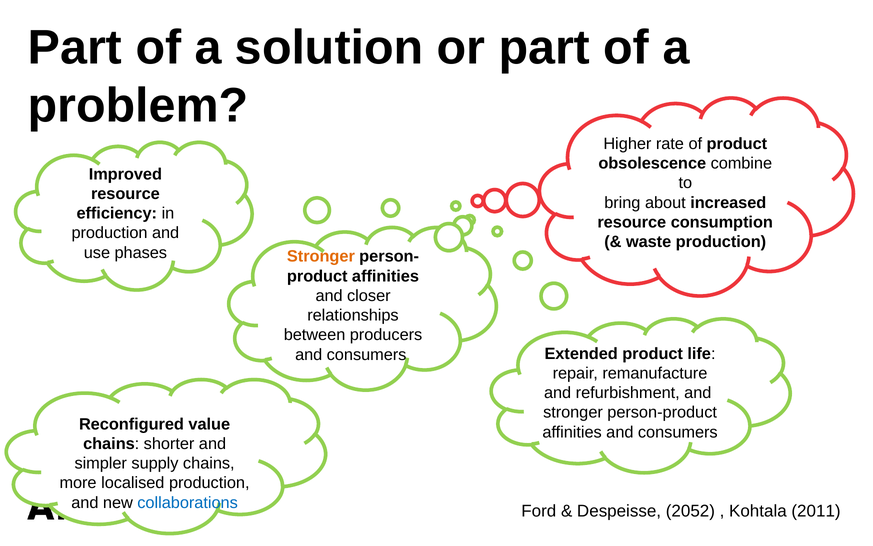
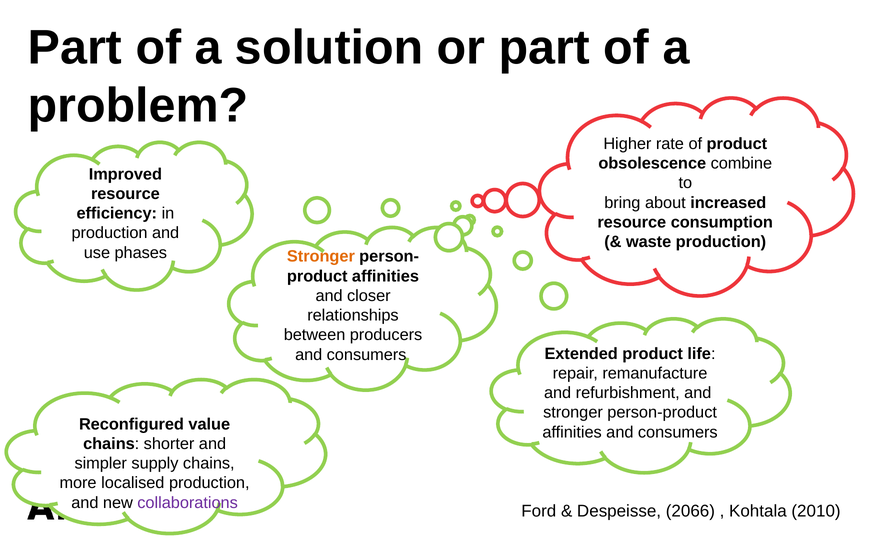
collaborations colour: blue -> purple (188, 502)
2052: 2052 -> 2066 (690, 511)
2011: 2011 -> 2010 (816, 511)
